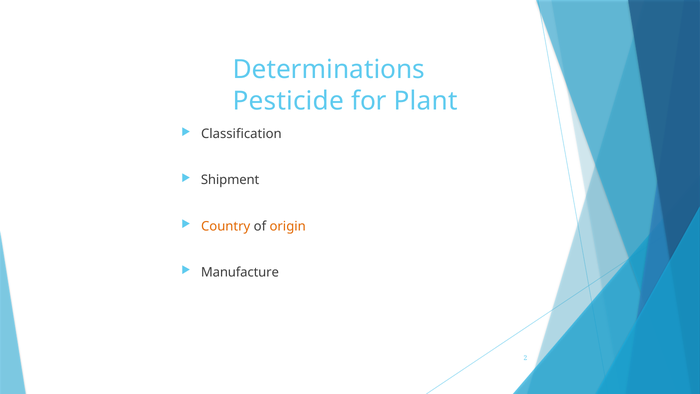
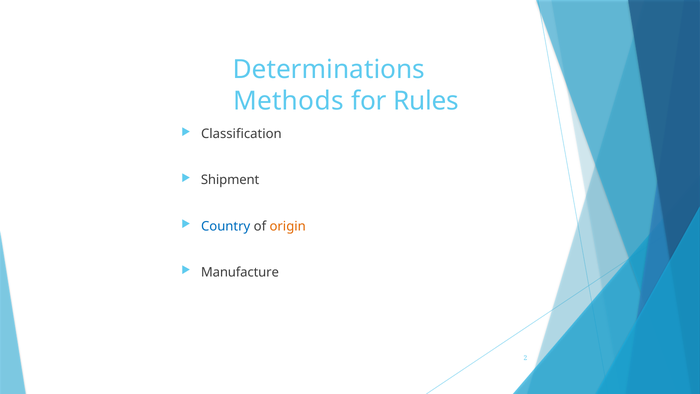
Pesticide: Pesticide -> Methods (288, 101)
Plant: Plant -> Rules (426, 101)
Country colour: orange -> blue (226, 226)
